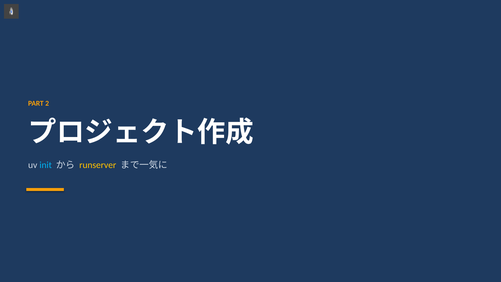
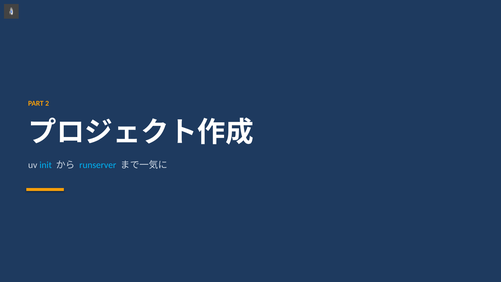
runserver colour: yellow -> light blue (98, 165)
